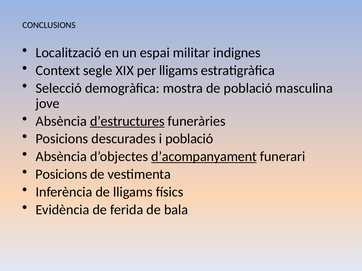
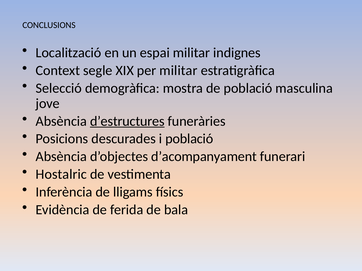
per lligams: lligams -> militar (178, 71)
d’acompanyament underline: present -> none (204, 157)
Posicions: Posicions -> Hostalric (61, 175)
